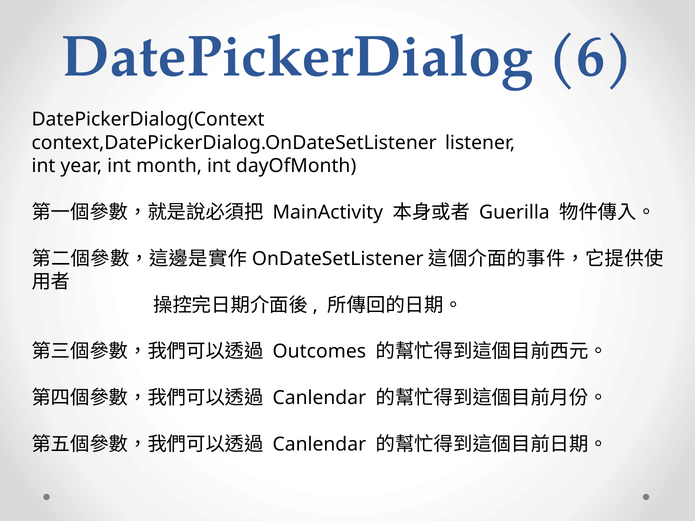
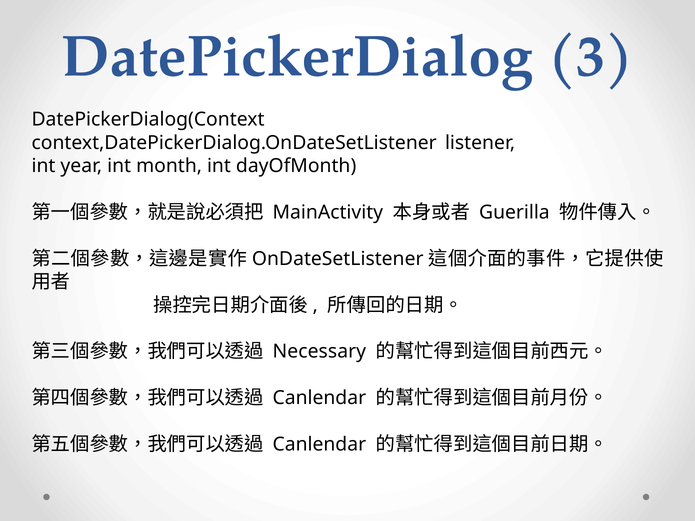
6: 6 -> 3 (591, 57)
Outcomes: Outcomes -> Necessary (319, 352)
